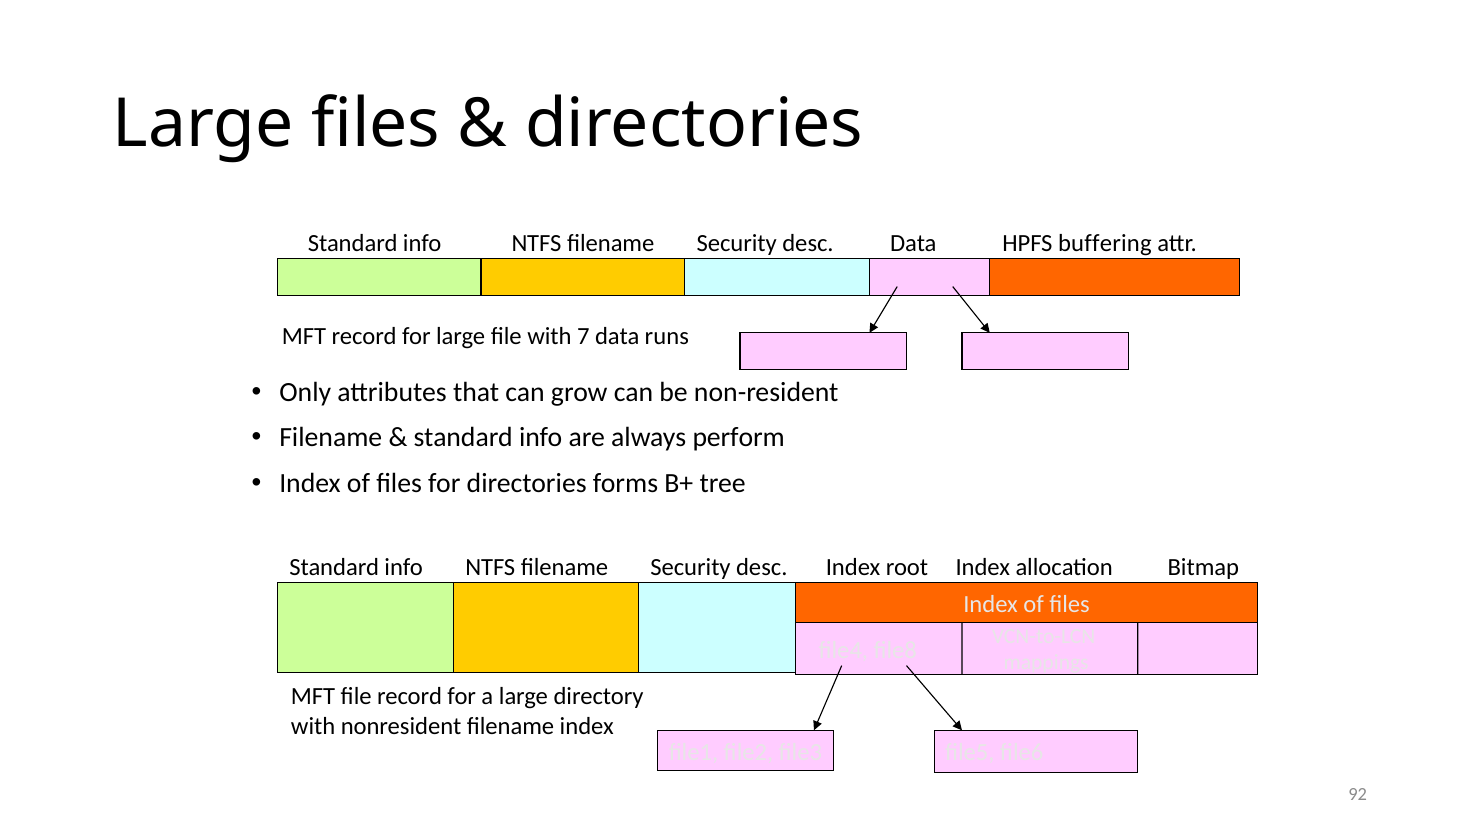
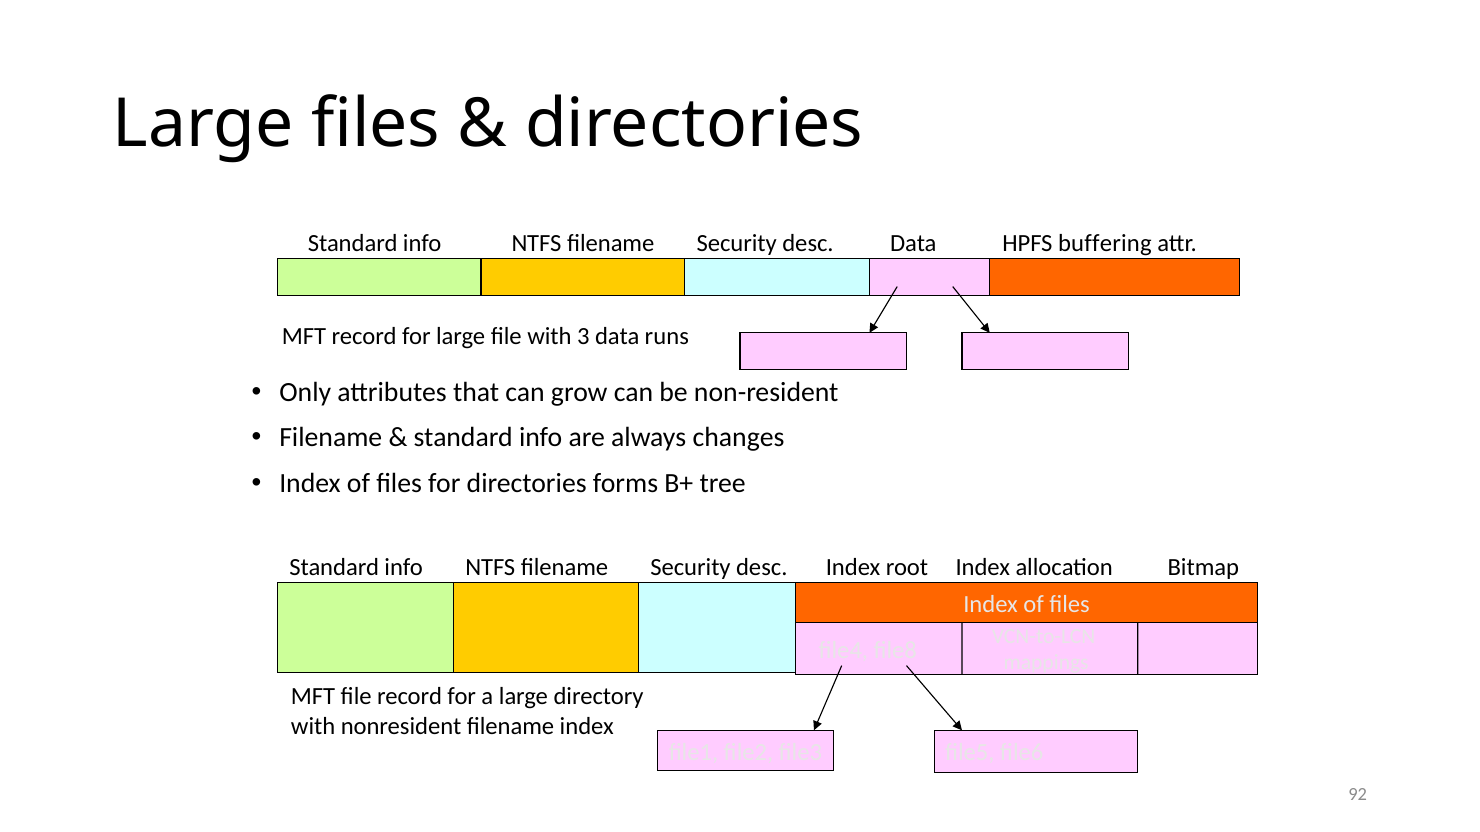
7: 7 -> 3 (583, 336)
perform: perform -> changes (739, 438)
